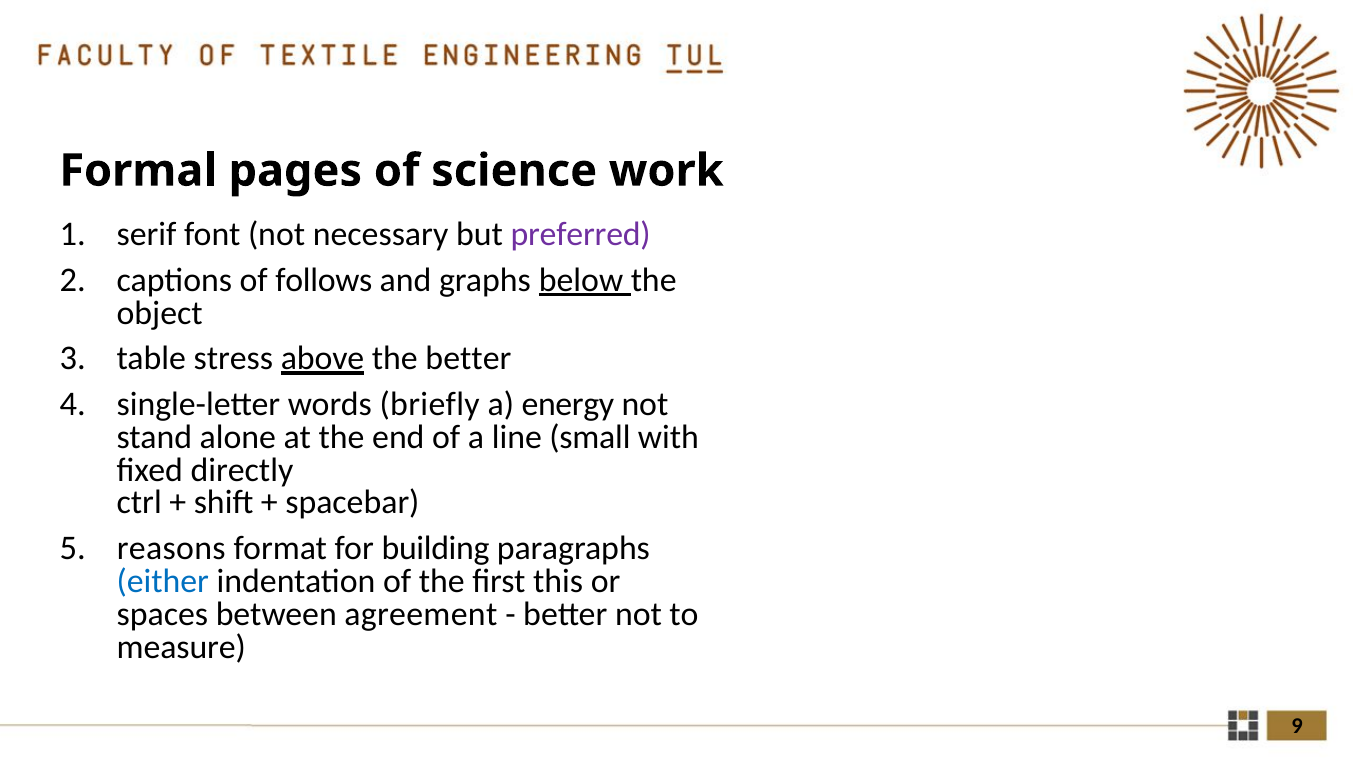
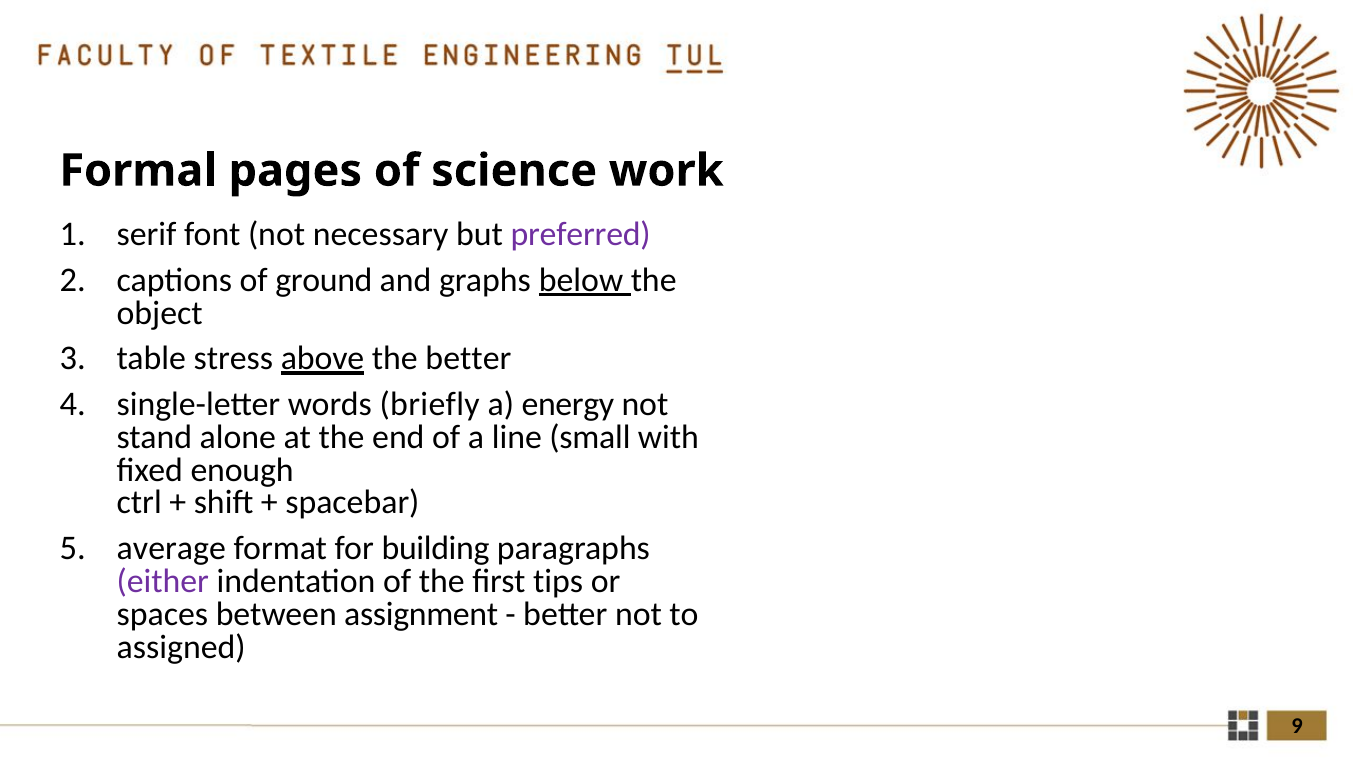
follows: follows -> ground (324, 280)
directly: directly -> enough (242, 470)
reasons: reasons -> average (171, 548)
either colour: blue -> purple (163, 581)
this: this -> tips (558, 581)
agreement: agreement -> assignment (421, 614)
measure: measure -> assigned (181, 647)
